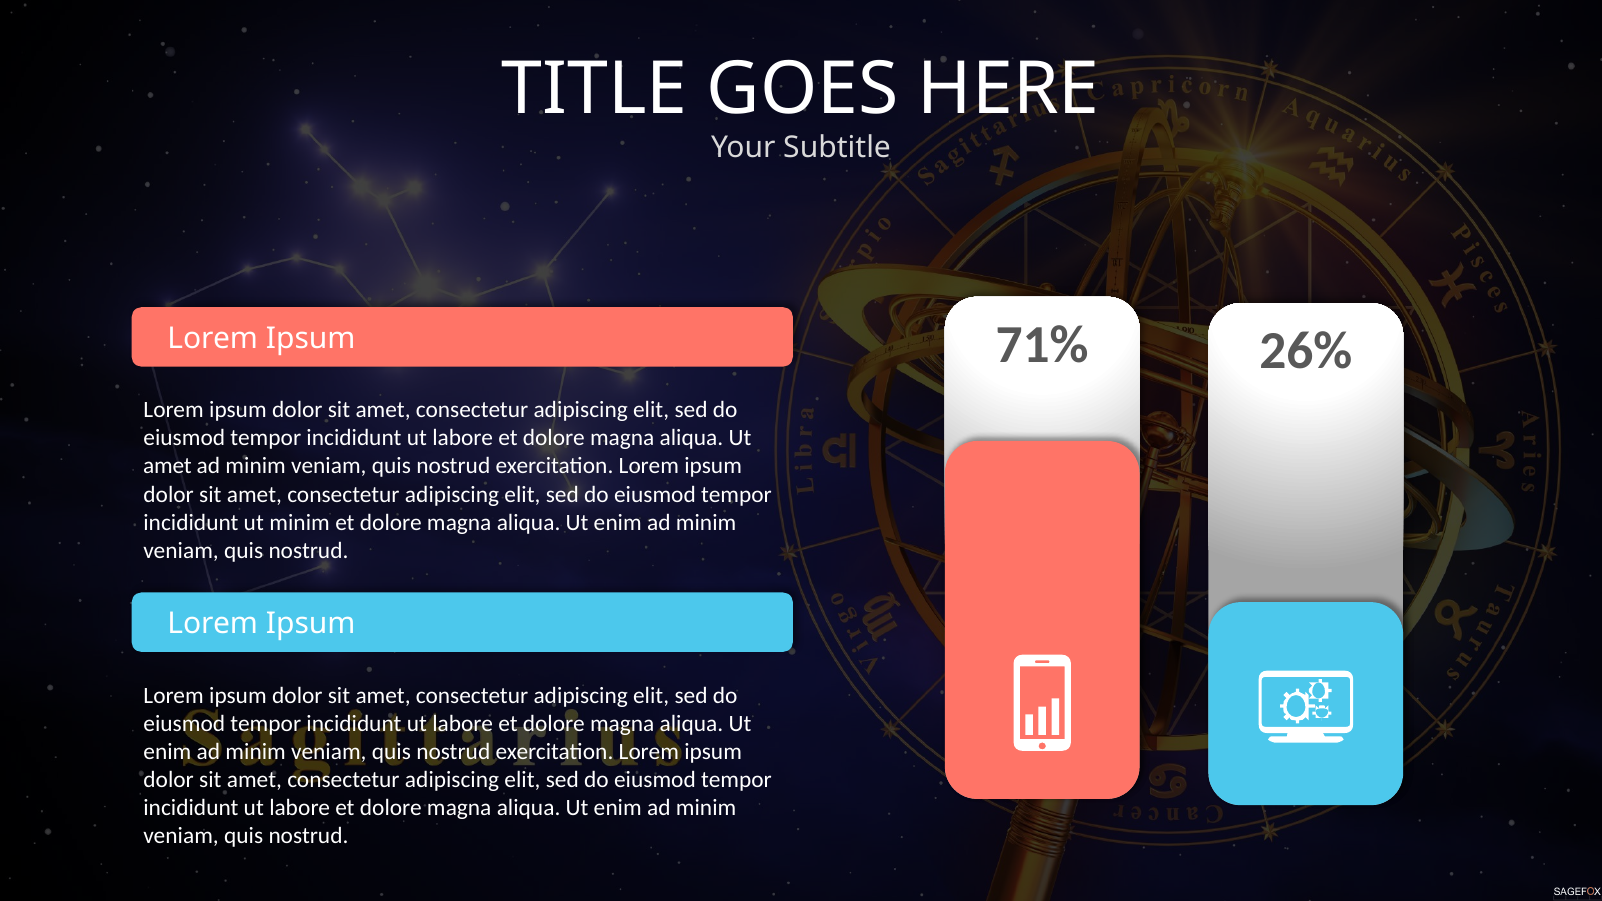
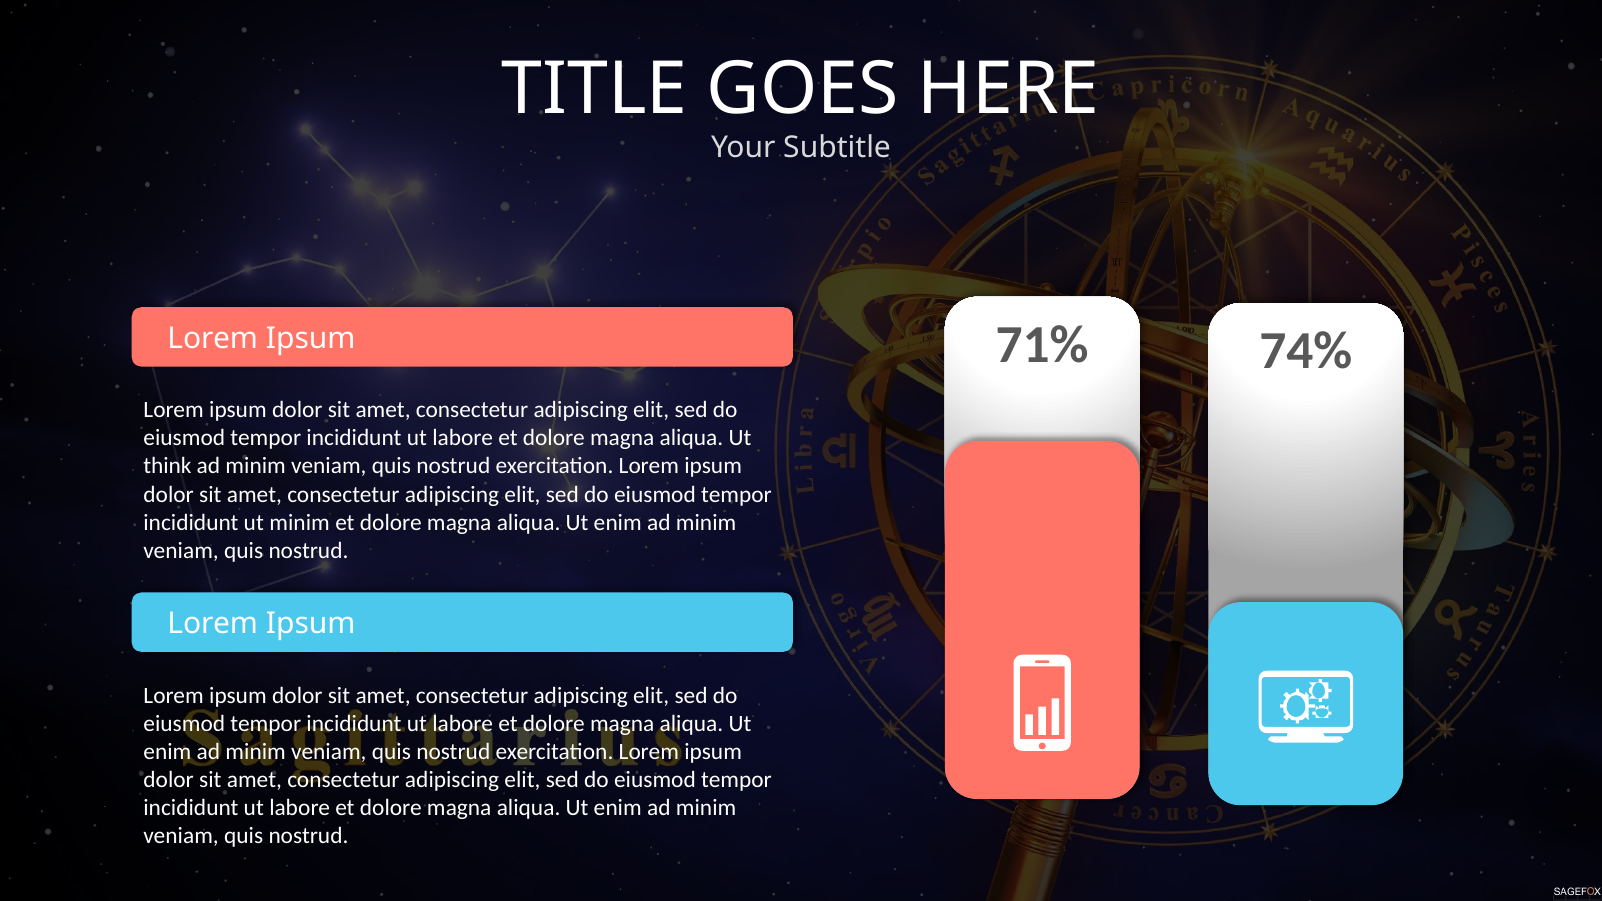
26%: 26% -> 74% (1306, 351)
amet: amet -> think (167, 466)
